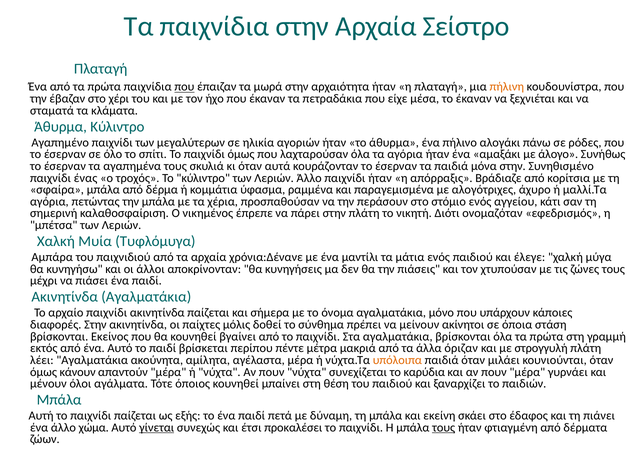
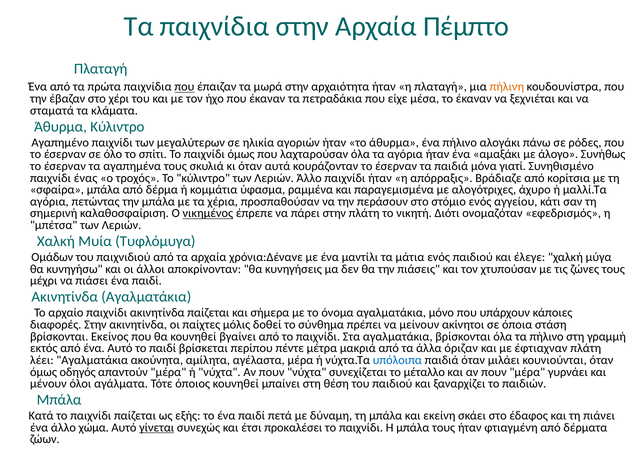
Σείστρο: Σείστρο -> Πέμπτο (466, 27)
μόνα στην: στην -> γιατί (513, 166)
νικημένος underline: none -> present (208, 213)
Αμπάρα: Αμπάρα -> Ομάδων (52, 257)
όλα τα πρώτα: πρώτα -> πήλινο (547, 336)
στρογγυλή: στρογγυλή -> έφτιαχναν (541, 348)
υπόλοιπα colour: orange -> blue (397, 360)
κάνουν: κάνουν -> οδηγός (78, 372)
καρύδια: καρύδια -> μέταλλο (424, 372)
Αυτή: Αυτή -> Κατά (41, 416)
τους underline: present -> none (444, 427)
